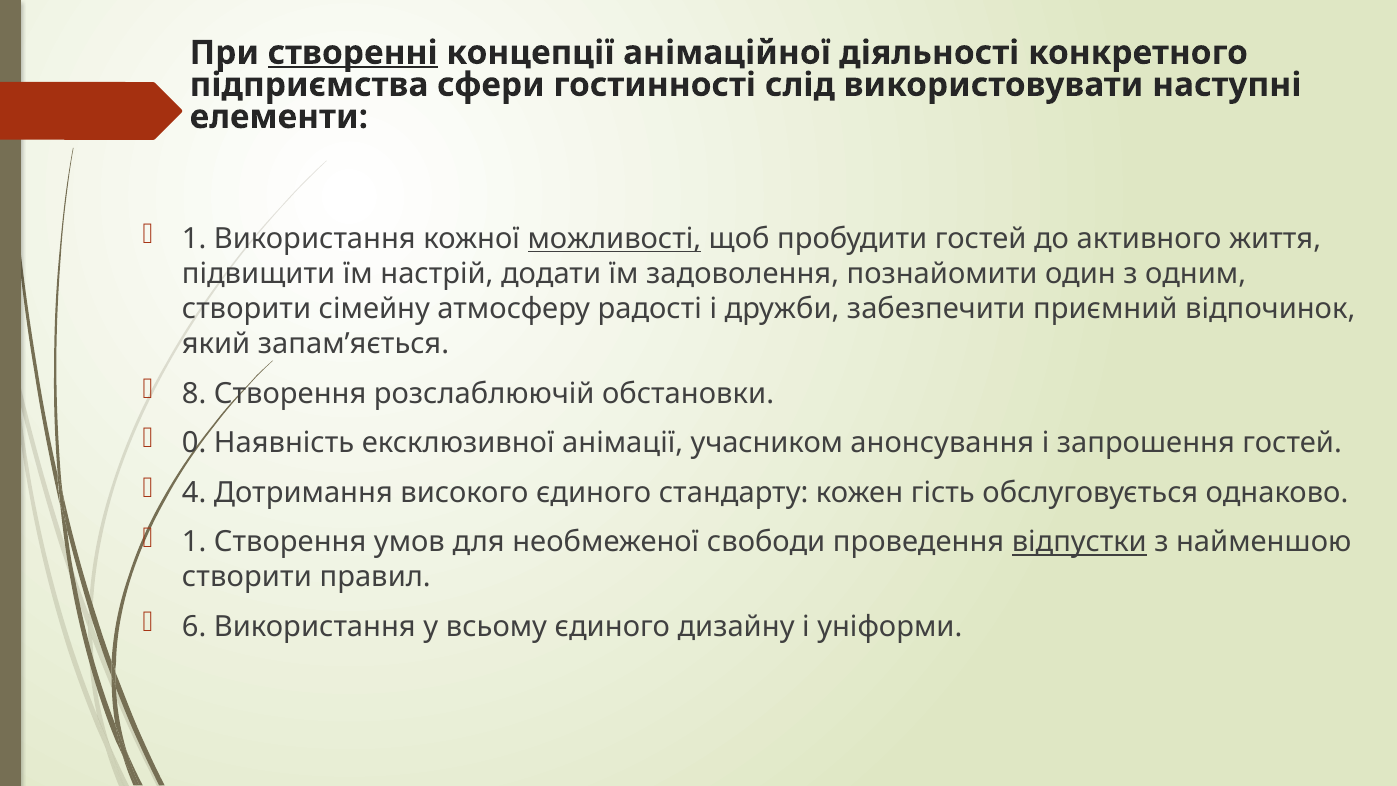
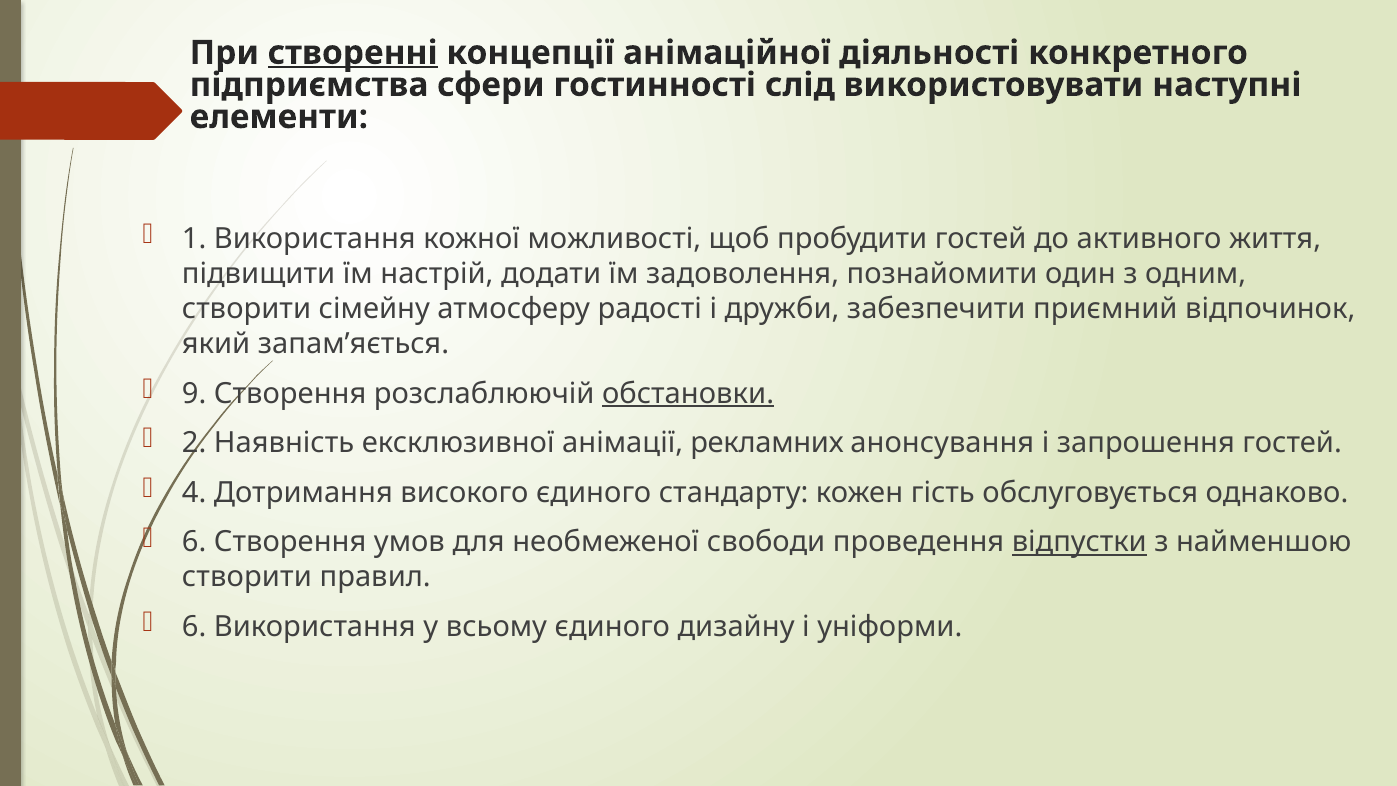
можливості underline: present -> none (614, 239)
8: 8 -> 9 (194, 393)
обстановки underline: none -> present (688, 393)
0: 0 -> 2 (194, 443)
учасником: учасником -> рекламних (767, 443)
1: 1 -> 6 (194, 542)
